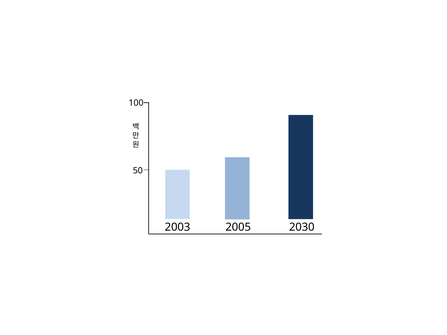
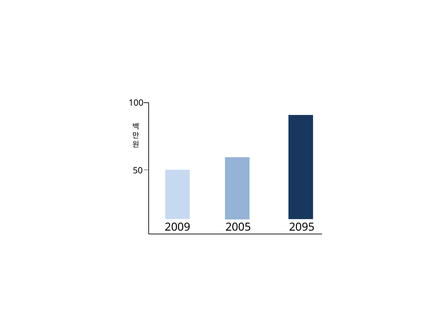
2003: 2003 -> 2009 (178, 227)
2030: 2030 -> 2095 (302, 227)
